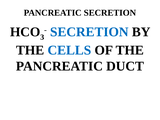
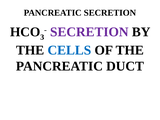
SECRETION colour: blue -> purple (89, 32)
